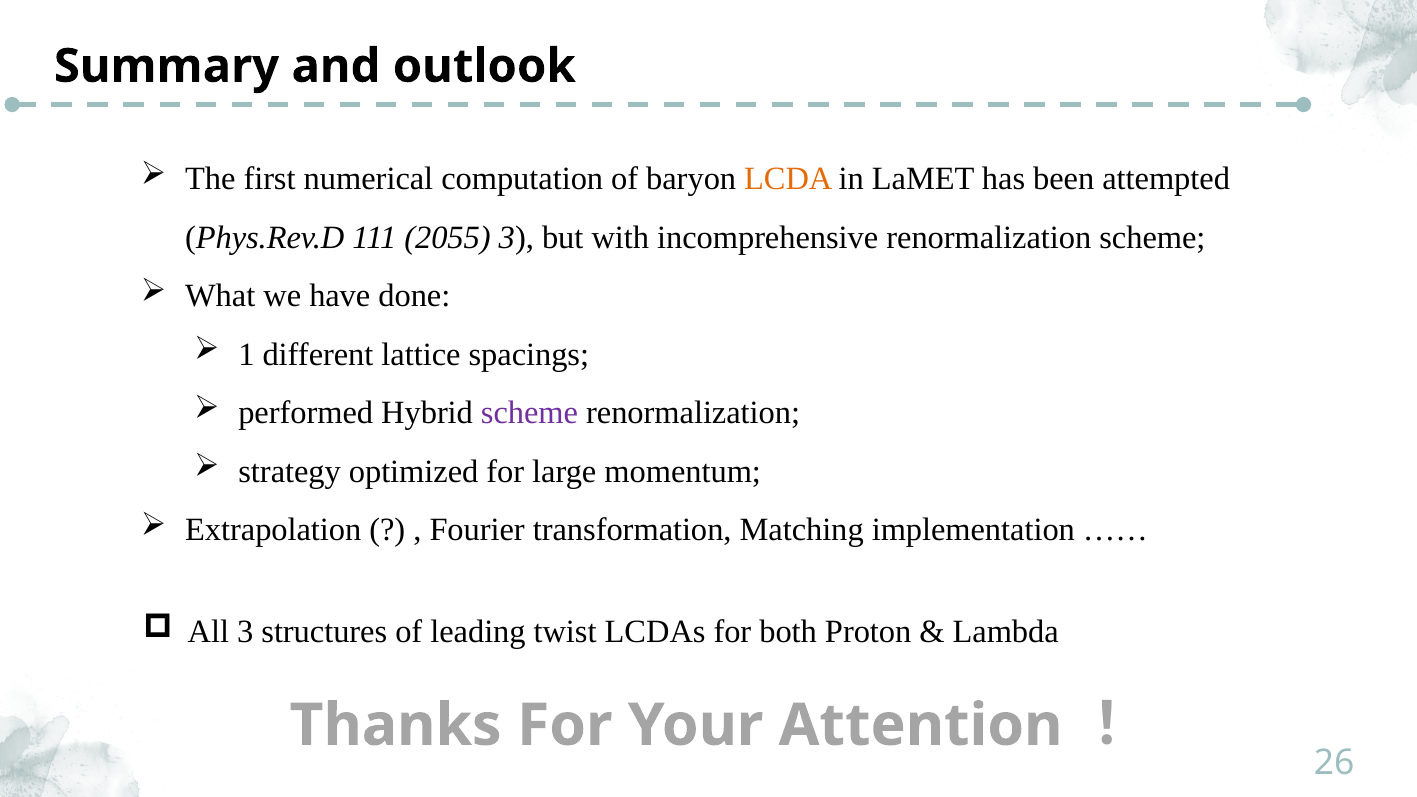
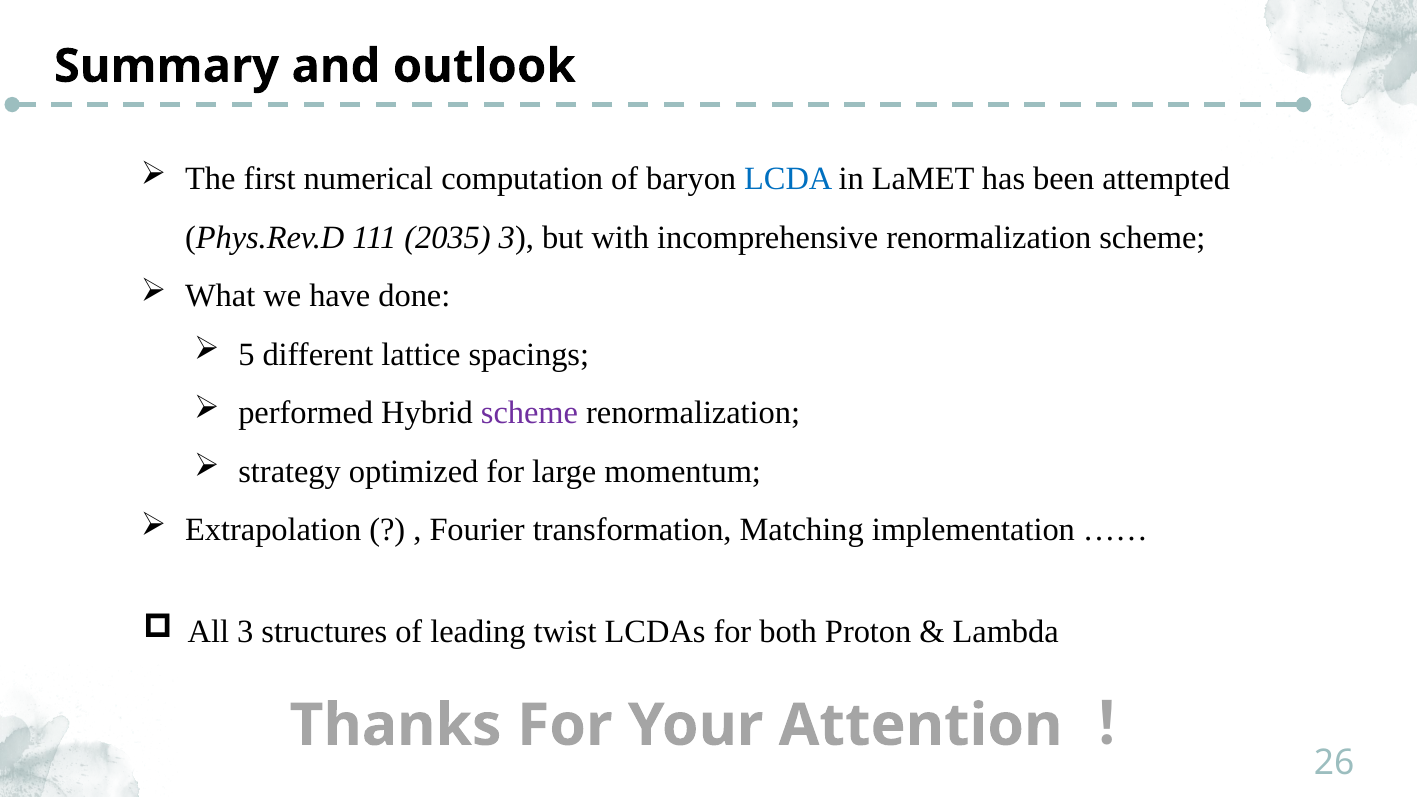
LCDA colour: orange -> blue (788, 179)
2055: 2055 -> 2035 (447, 238)
1: 1 -> 5 (246, 355)
